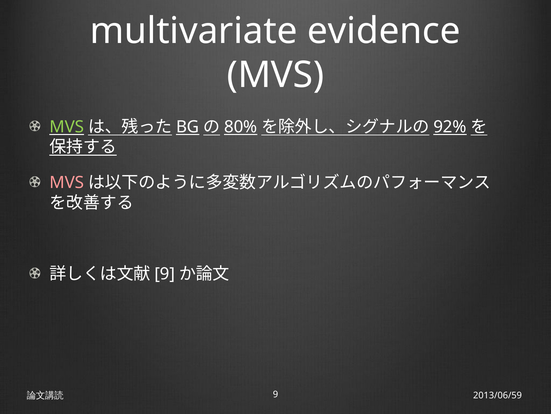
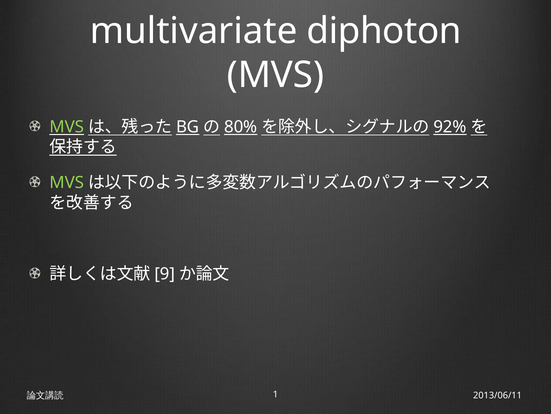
evidence: evidence -> diphoton (384, 31)
MVS colour: pink -> light green (67, 182)
9: 9 -> 1 (276, 394)
2013/06/59: 2013/06/59 -> 2013/06/11 (498, 395)
